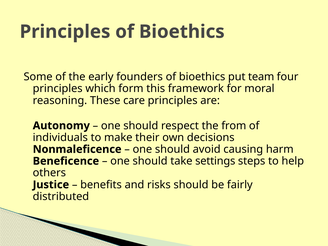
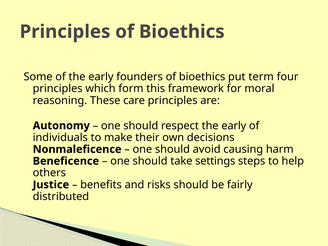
team: team -> term (261, 77)
respect the from: from -> early (234, 126)
